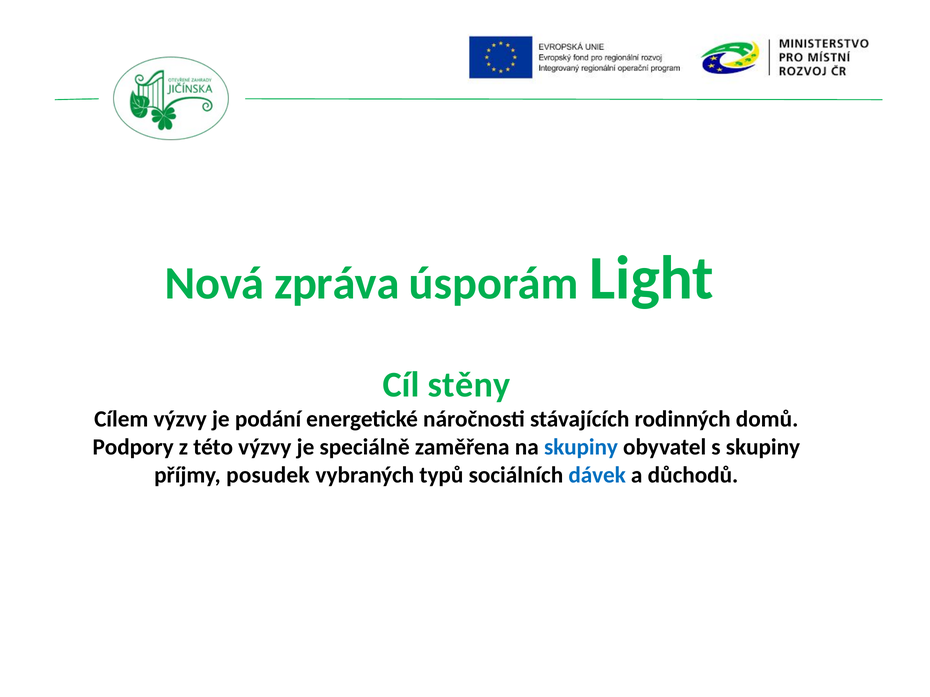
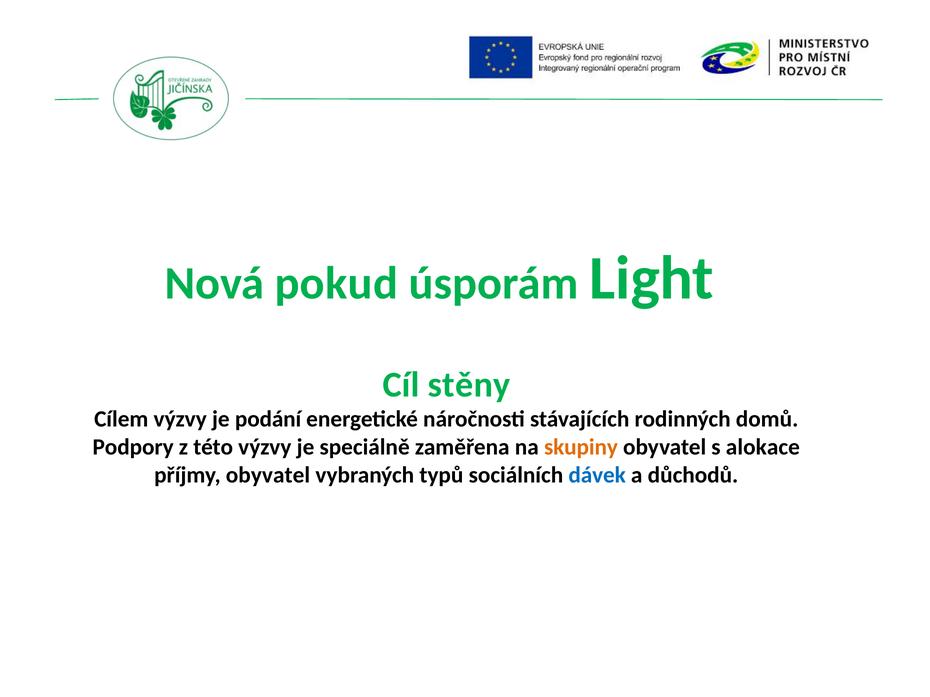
zpráva: zpráva -> pokud (336, 284)
skupiny colour: blue -> orange (581, 448)
s skupiny: skupiny -> alokace (763, 448)
příjmy posudek: posudek -> obyvatel (268, 475)
